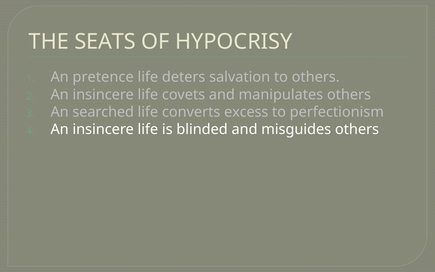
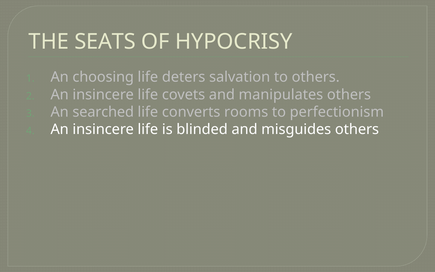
pretence: pretence -> choosing (103, 77)
excess: excess -> rooms (246, 112)
